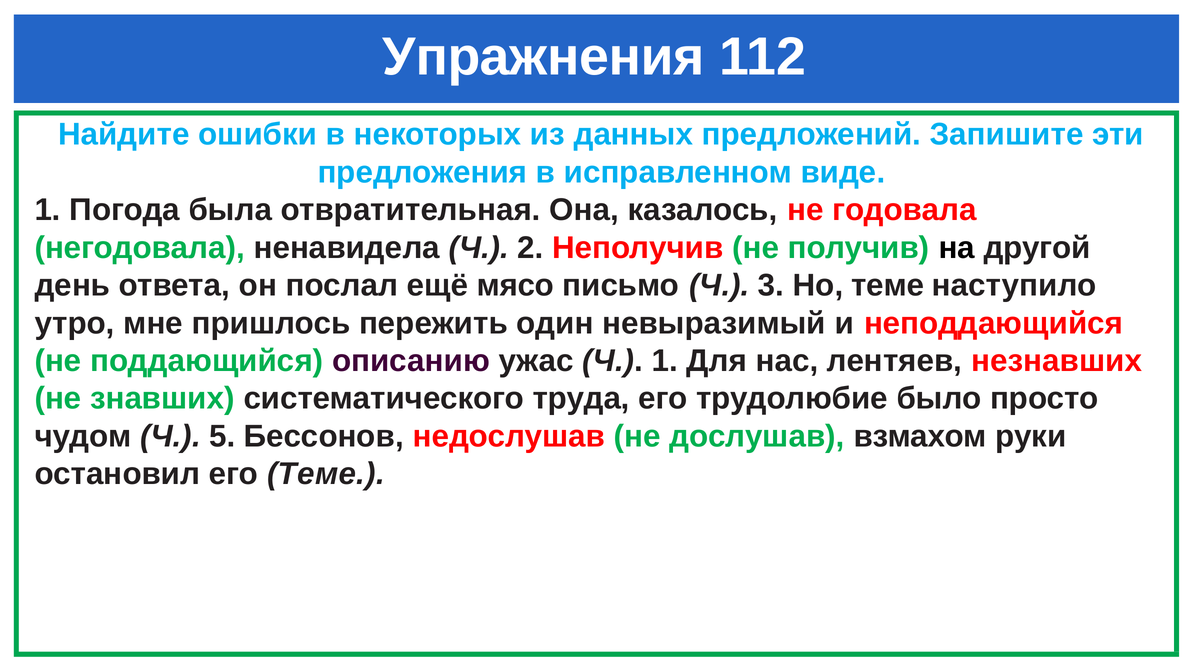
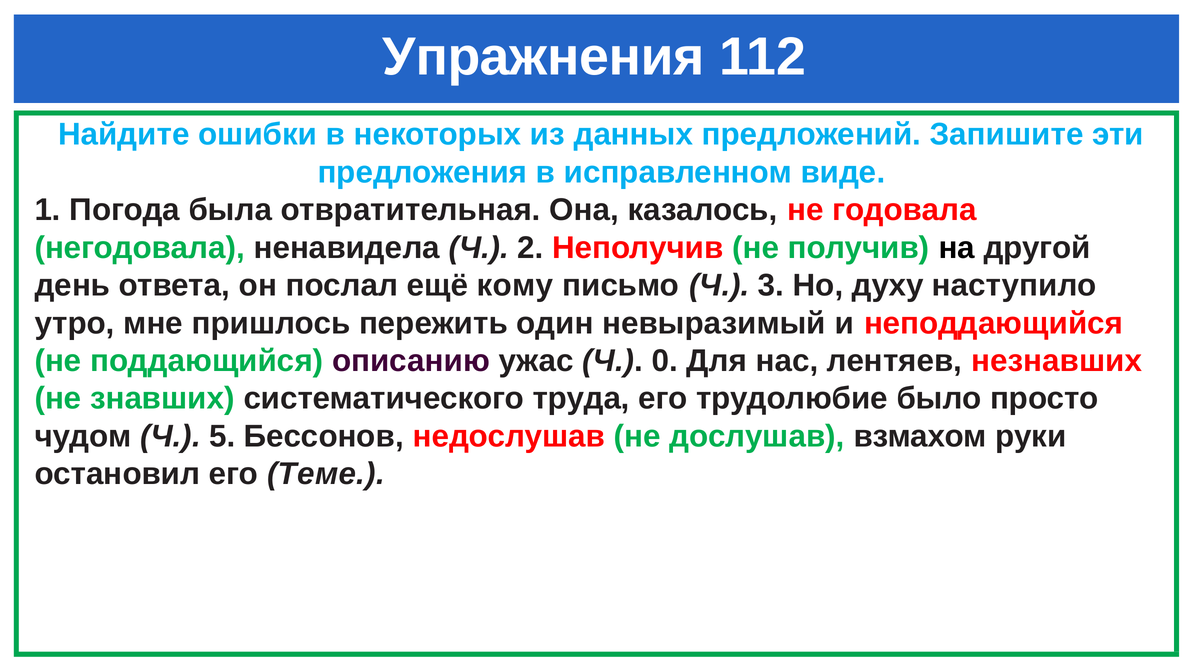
мясо: мясо -> кому (515, 285)
Но теме: теме -> духу (888, 285)
Ч 1: 1 -> 0 (665, 361)
